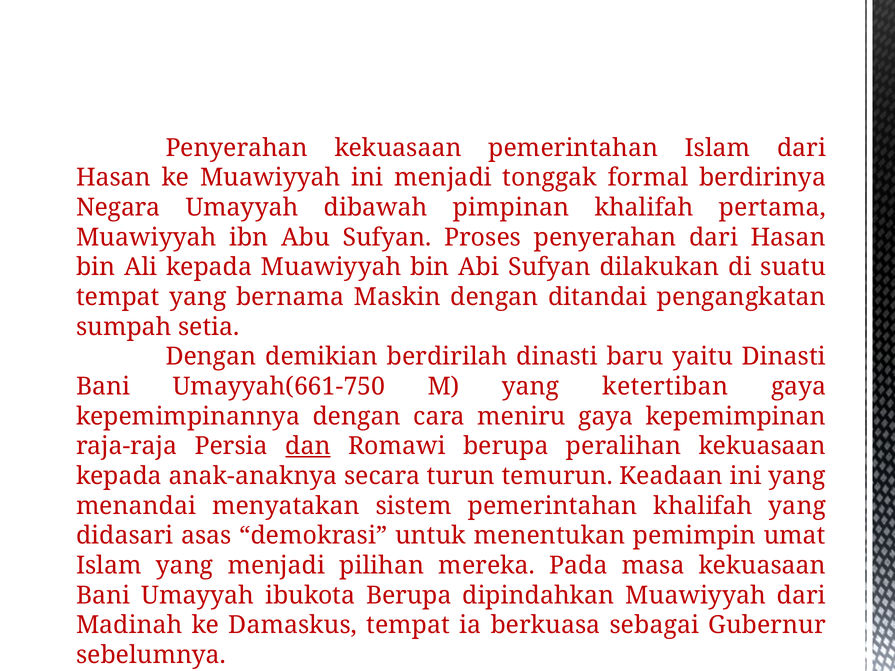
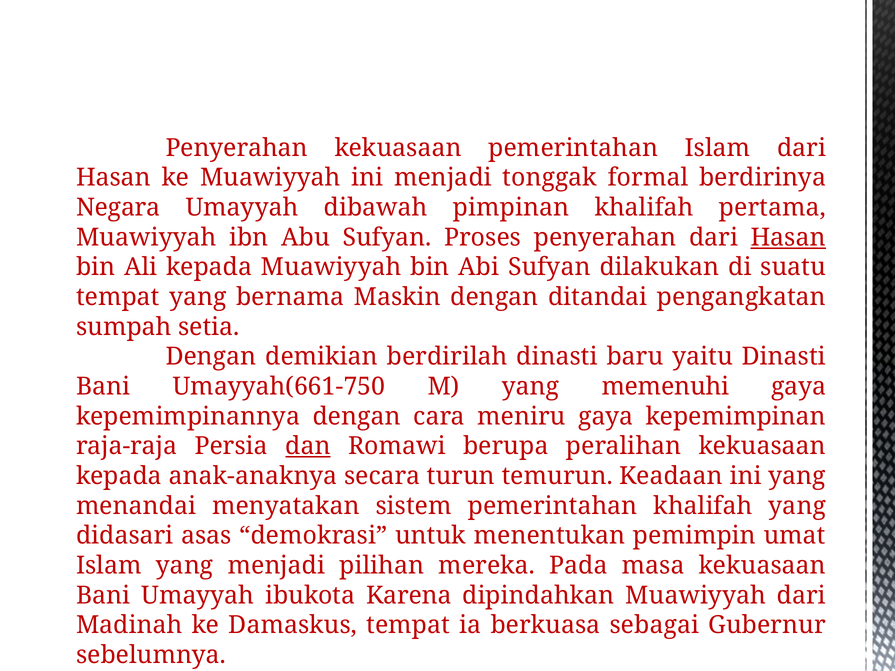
Hasan underline: none -> present (788, 237)
ketertiban: ketertiban -> memenuhi (665, 387)
ibukota Berupa: Berupa -> Karena (409, 596)
